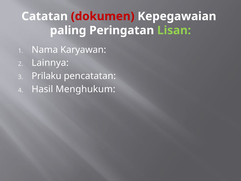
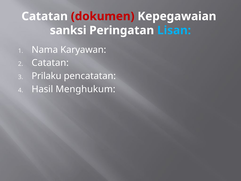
paling: paling -> sanksi (68, 30)
Lisan colour: light green -> light blue (174, 30)
Lainnya: Lainnya -> Catatan (50, 63)
